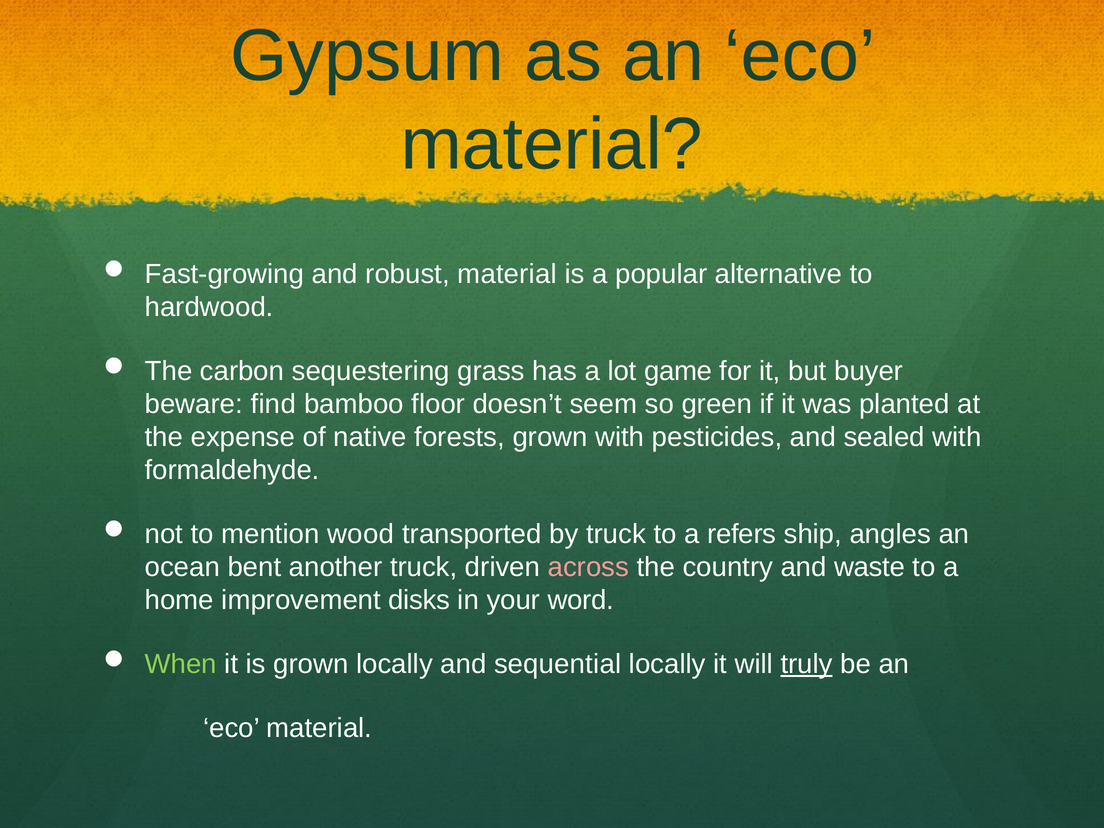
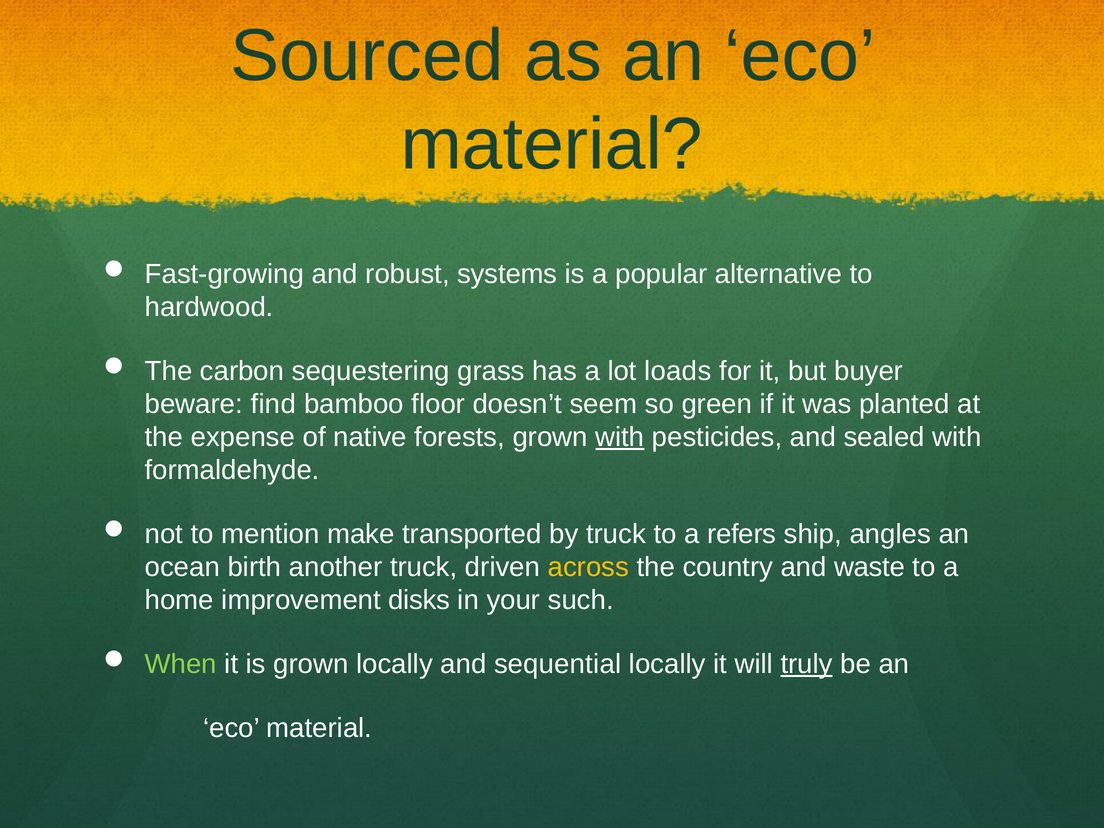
Gypsum: Gypsum -> Sourced (367, 56)
robust material: material -> systems (507, 274)
game: game -> loads (678, 371)
with underline: none -> present (620, 437)
wood: wood -> make (361, 534)
bent: bent -> birth (254, 567)
across colour: pink -> yellow (588, 567)
word: word -> such (581, 600)
